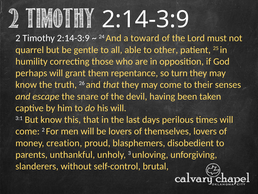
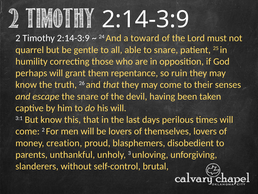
to other: other -> snare (166, 50)
turn: turn -> ruin (179, 73)
